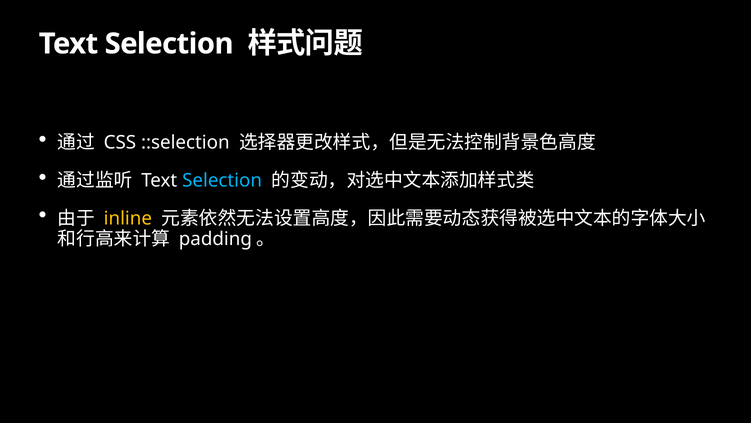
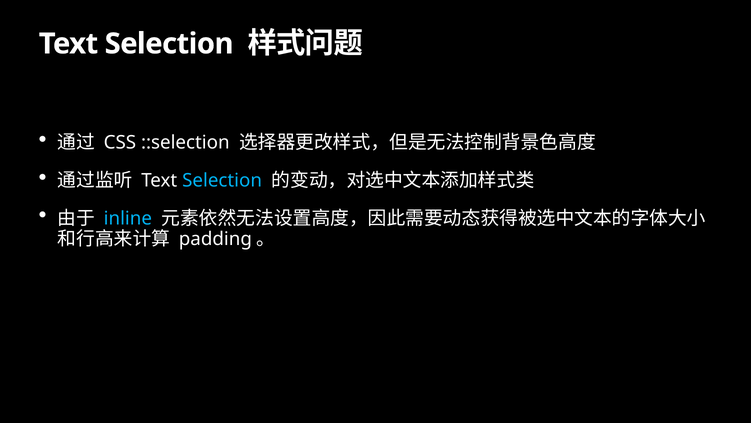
inline colour: yellow -> light blue (128, 218)
